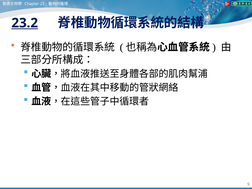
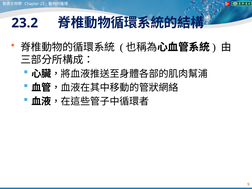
23.2 underline: present -> none (25, 23)
